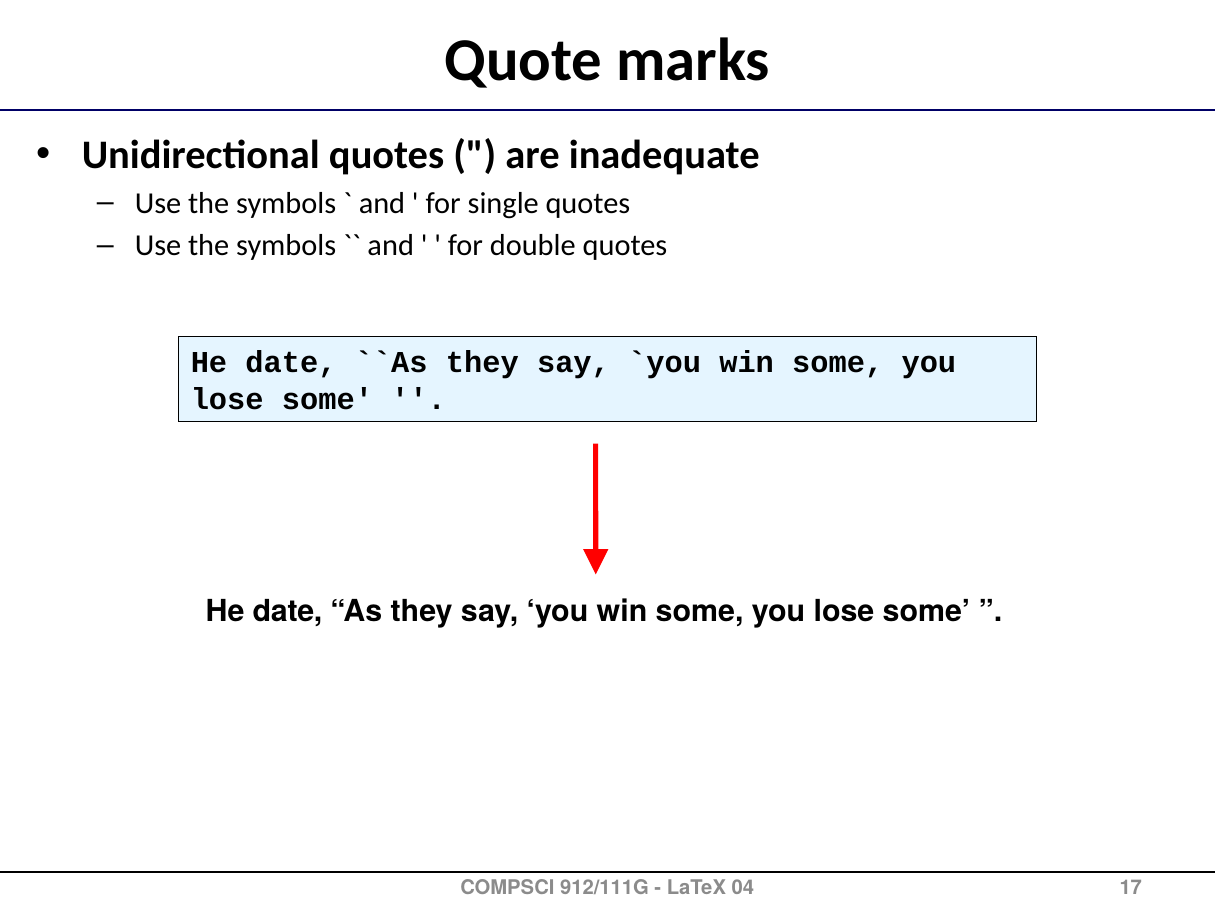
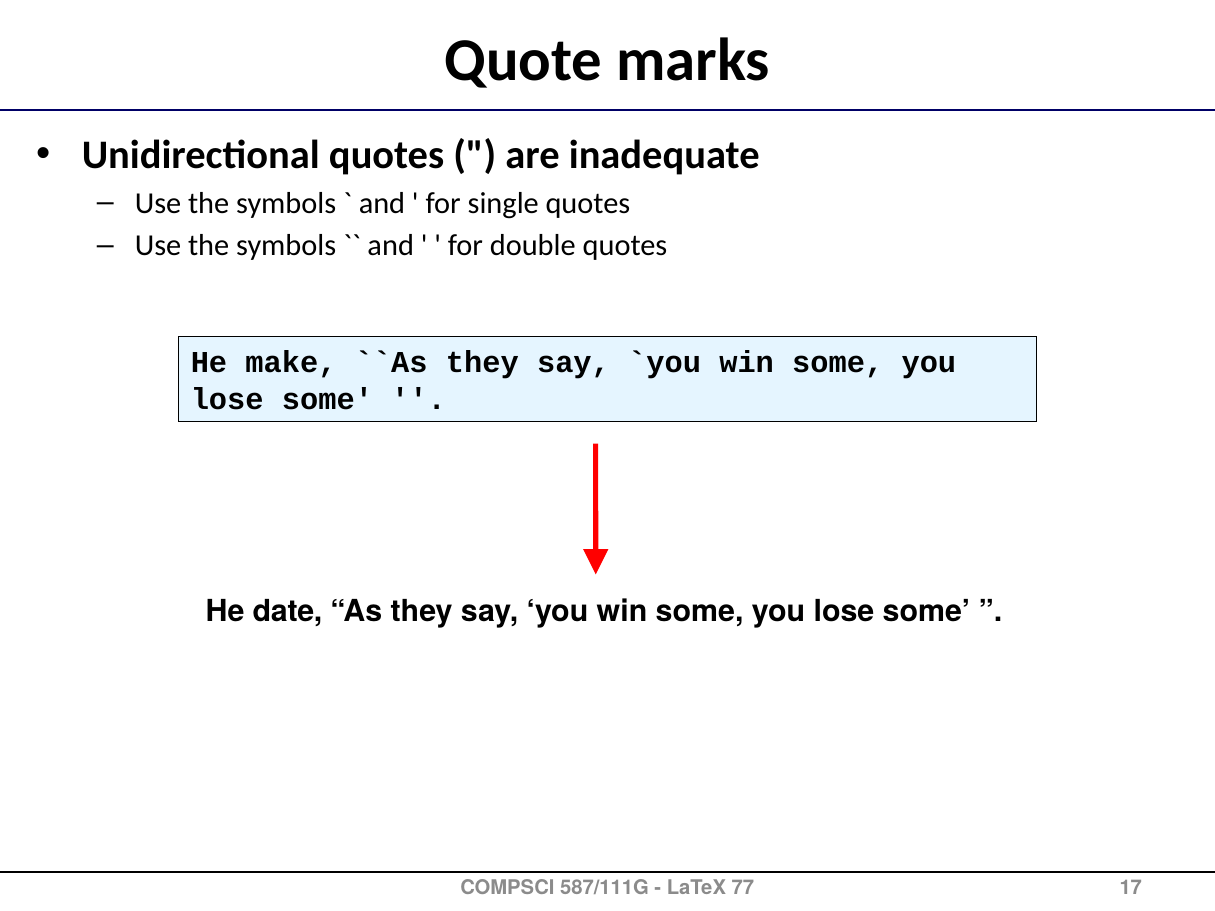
date: date -> make (291, 363)
912/111G: 912/111G -> 587/111G (604, 888)
04: 04 -> 77 (743, 888)
